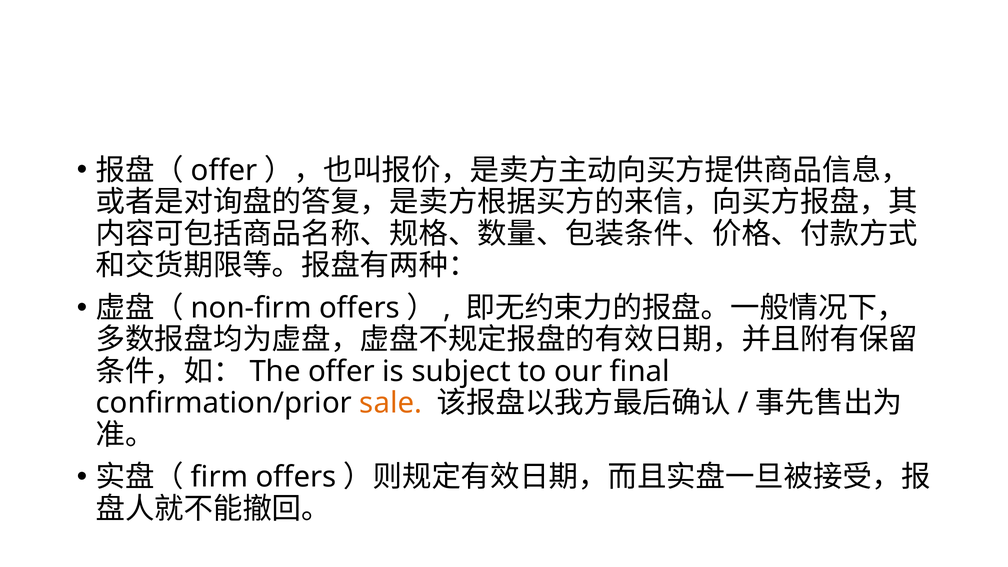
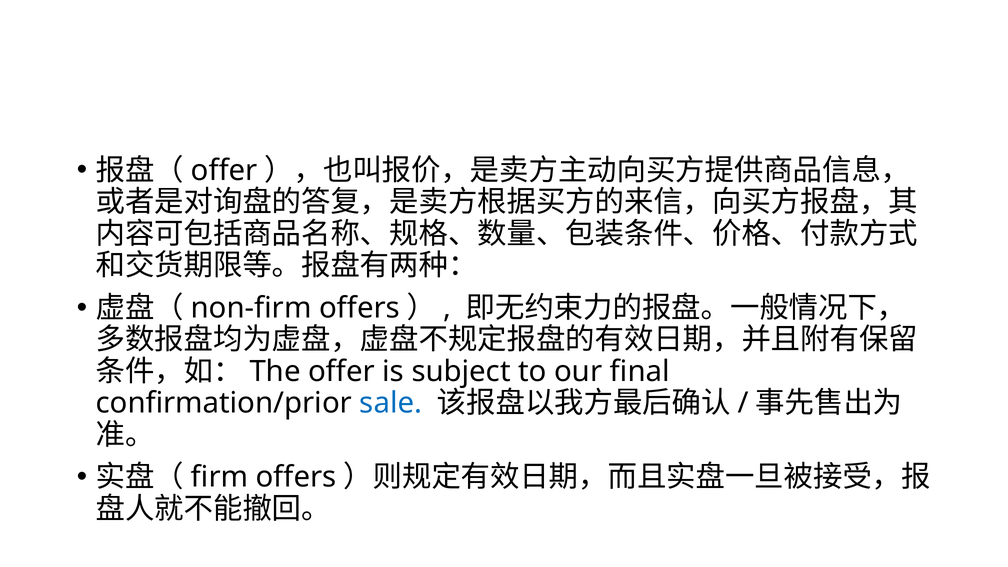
sale colour: orange -> blue (391, 403)
